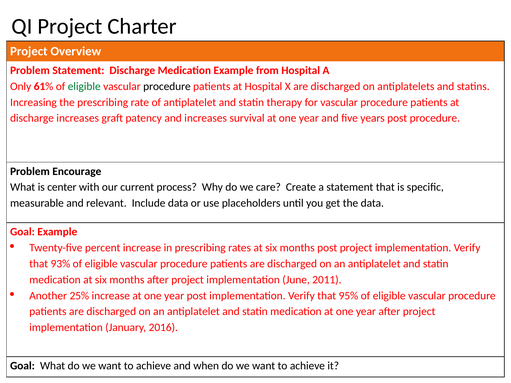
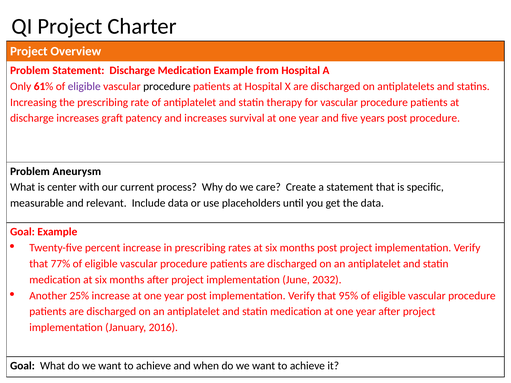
eligible colour: green -> purple (84, 86)
Encourage: Encourage -> Aneurysm (77, 171)
93%: 93% -> 77% (60, 264)
2011: 2011 -> 2032 (327, 280)
